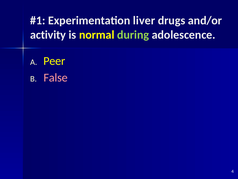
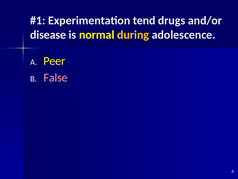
liver: liver -> tend (144, 20)
activity: activity -> disease (48, 35)
during colour: light green -> yellow (133, 35)
